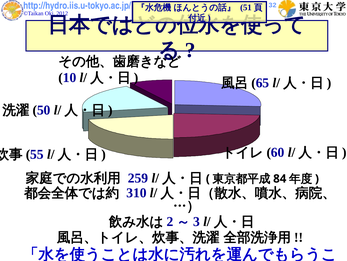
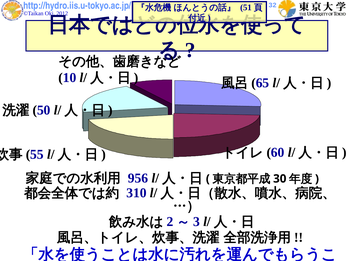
259: 259 -> 956 (138, 178)
84: 84 -> 30 (280, 178)
